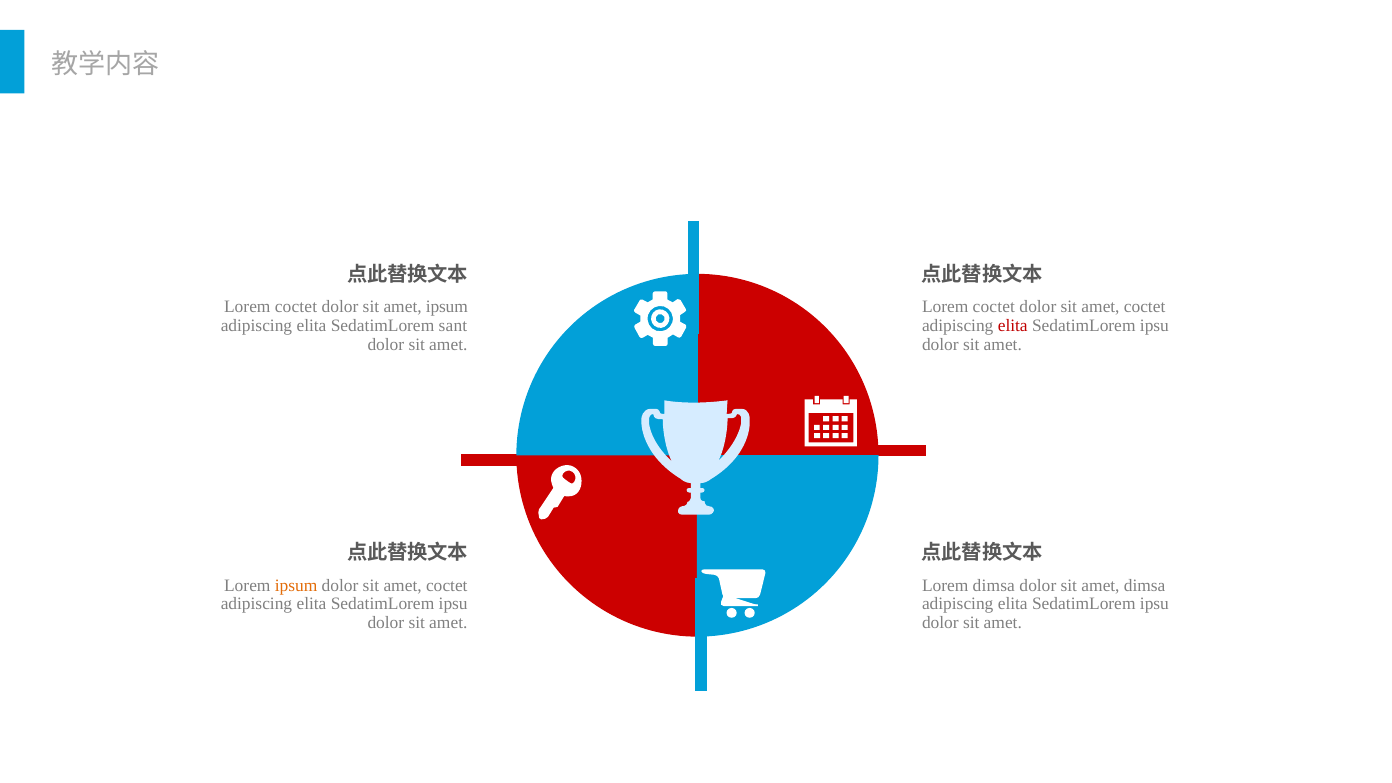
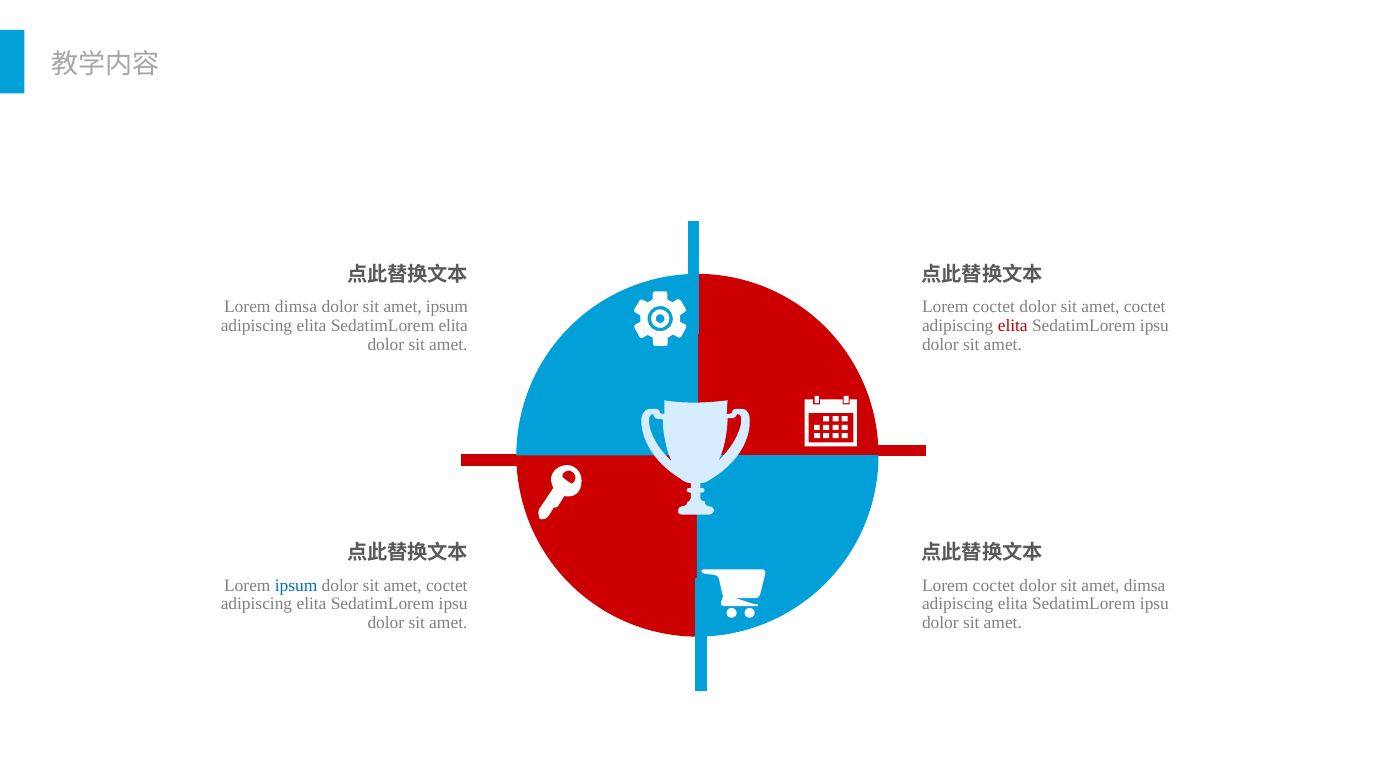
coctet: coctet -> dimsa (296, 307)
SedatimLorem sant: sant -> elita (453, 326)
ipsum colour: orange -> blue (296, 585)
dimsa: dimsa -> coctet (994, 585)
